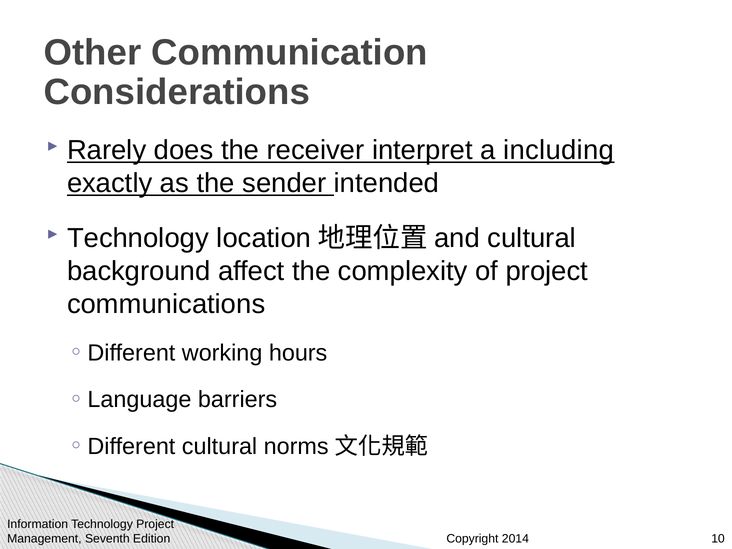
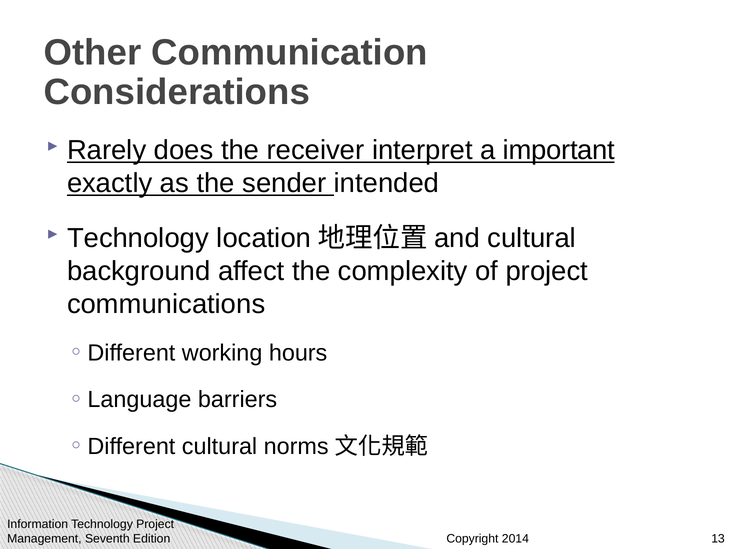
including: including -> important (559, 150)
10: 10 -> 13 (718, 539)
